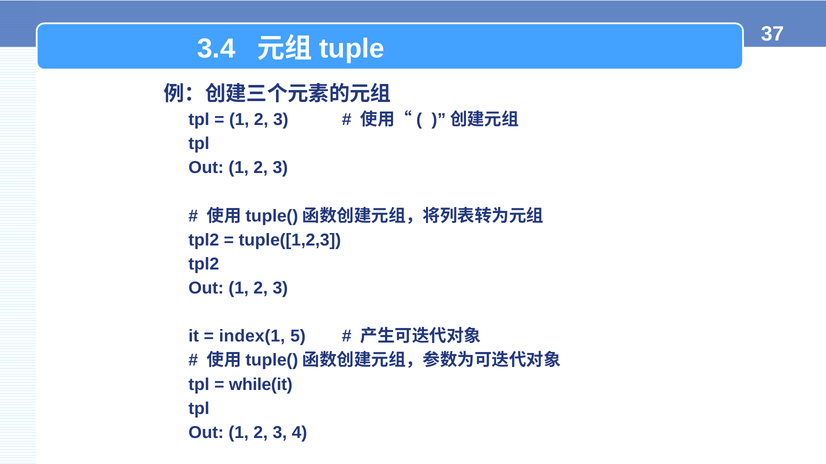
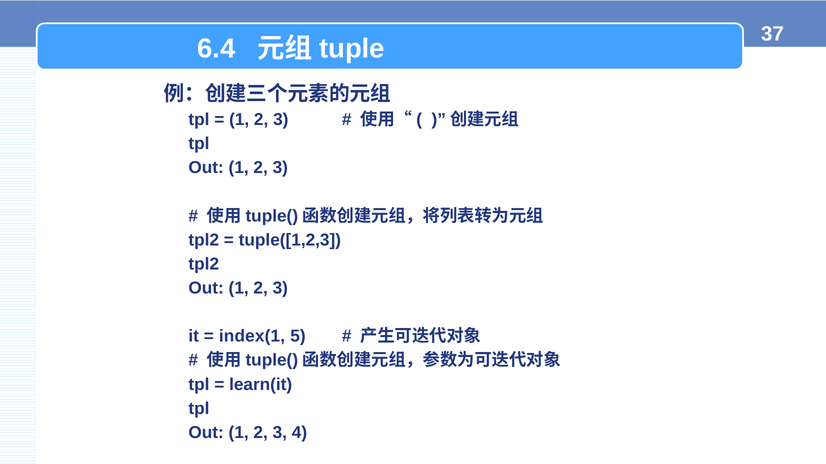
3.4: 3.4 -> 6.4 (216, 49)
while(it: while(it -> learn(it (261, 385)
